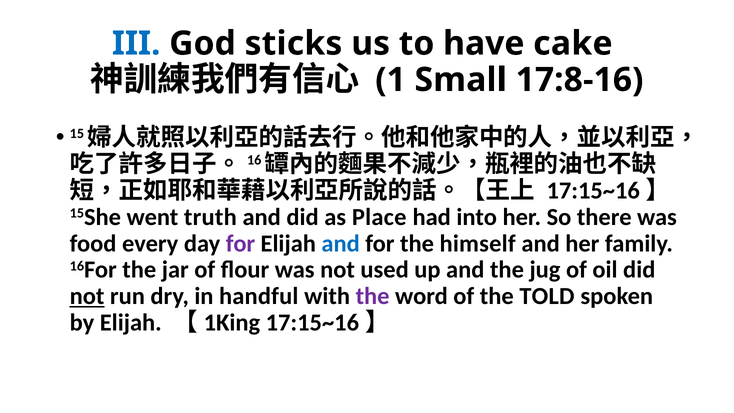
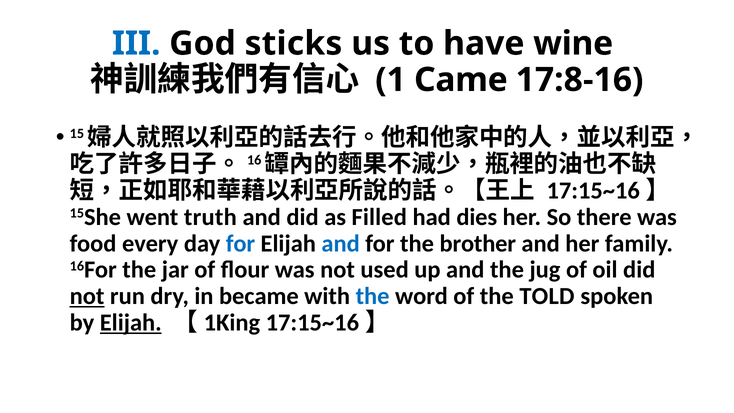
cake: cake -> wine (573, 43)
Small: Small -> Came (461, 80)
Place: Place -> Filled (379, 217)
into: into -> dies (477, 217)
for colour: purple -> blue (240, 243)
himself: himself -> brother (478, 243)
handful: handful -> became (259, 296)
the colour: purple -> blue (373, 296)
Elijah underline: none -> present (131, 323)
